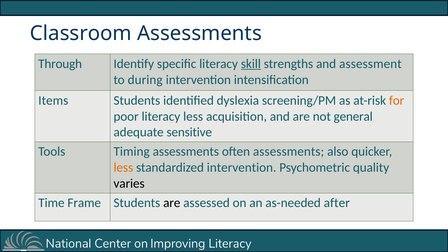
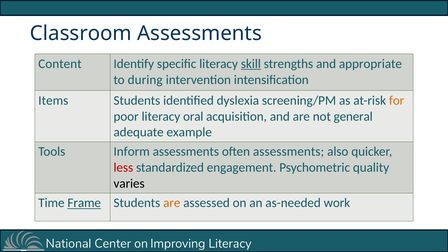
Through: Through -> Content (60, 64)
assessment: assessment -> appropriate (370, 64)
literacy less: less -> oral (193, 116)
sensitive: sensitive -> example (189, 132)
Timing: Timing -> Inform (132, 152)
less colour: orange -> red (123, 168)
standardized intervention: intervention -> engagement (242, 168)
Frame underline: none -> present (84, 203)
are colour: black -> orange (172, 203)
after: after -> work (337, 203)
